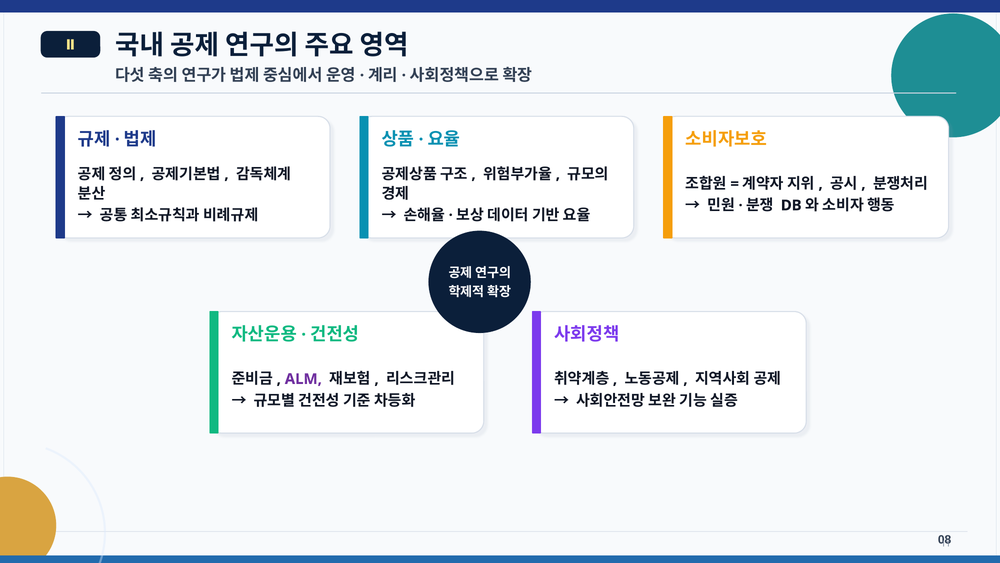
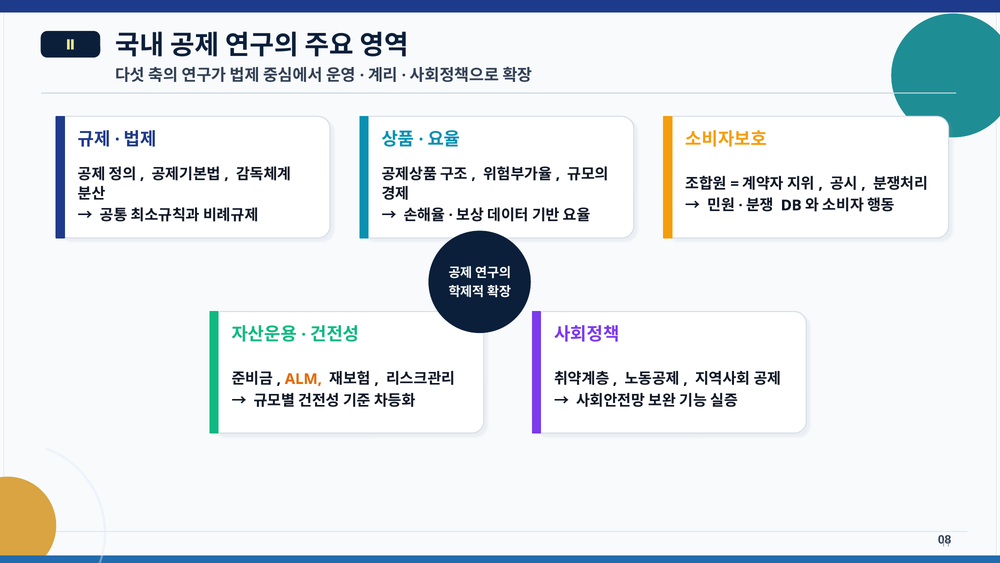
ALM colour: purple -> orange (303, 379)
